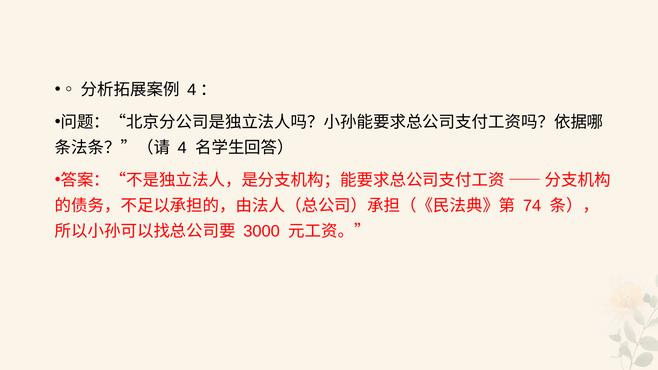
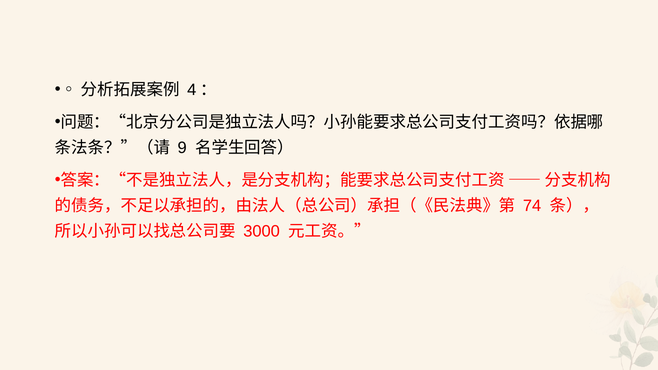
4: 4 -> 9 (182, 148)
